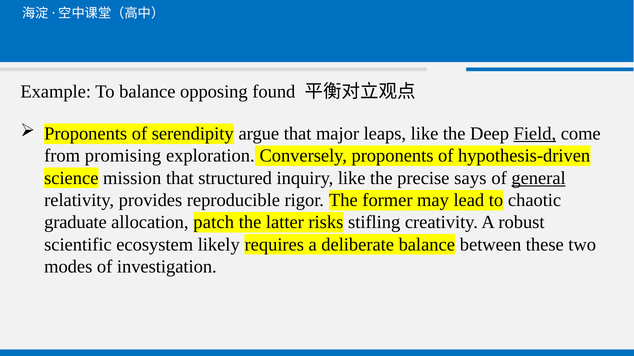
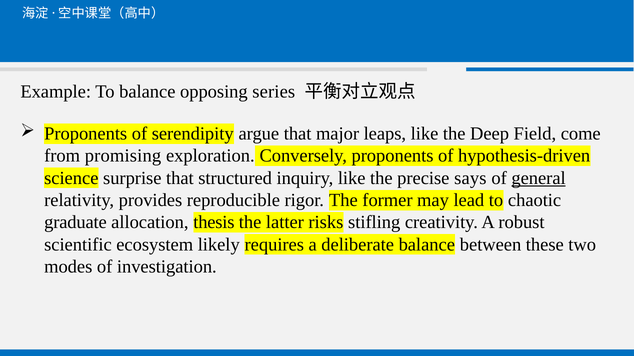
found: found -> series (274, 92)
Field underline: present -> none (535, 134)
mission: mission -> surprise (132, 178)
patch: patch -> thesis (214, 223)
